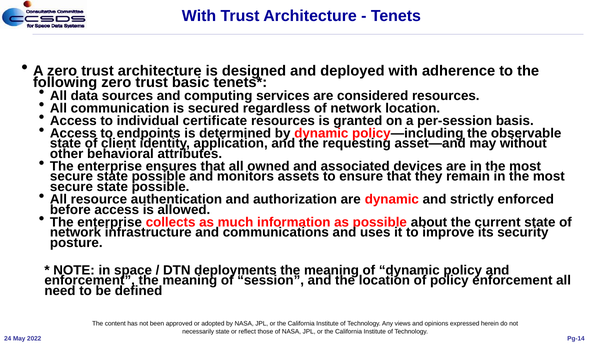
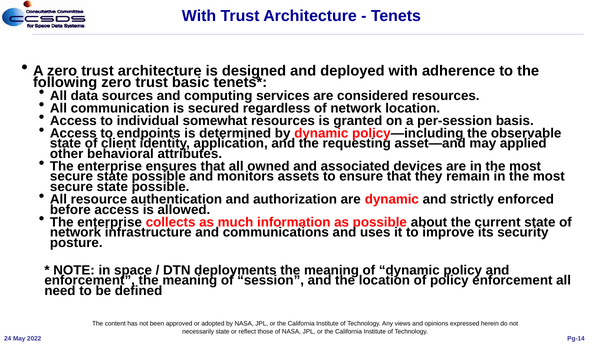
certificate: certificate -> somewhat (215, 121)
without: without -> applied (523, 143)
